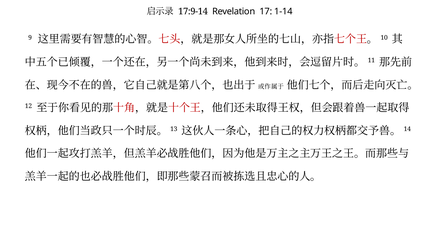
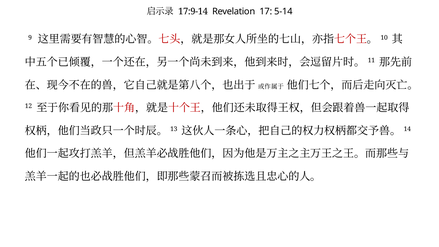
1-14: 1-14 -> 5-14 (283, 12)
